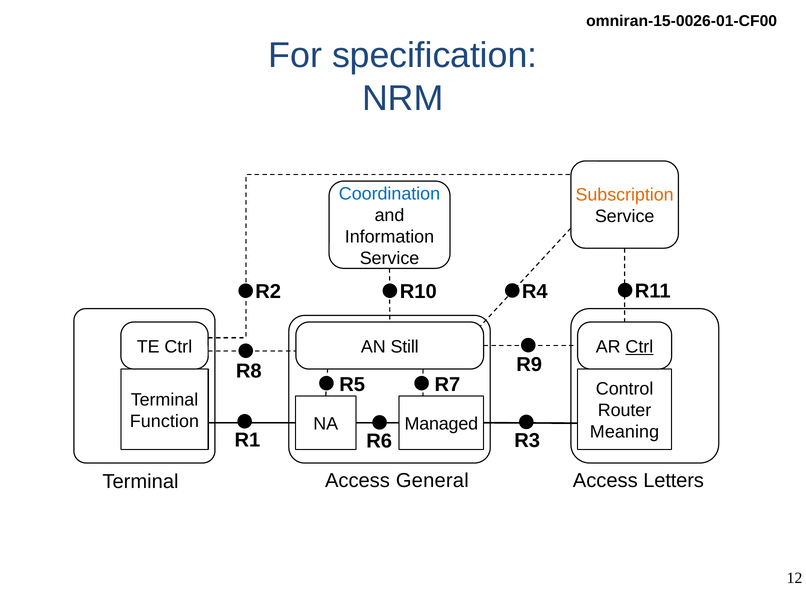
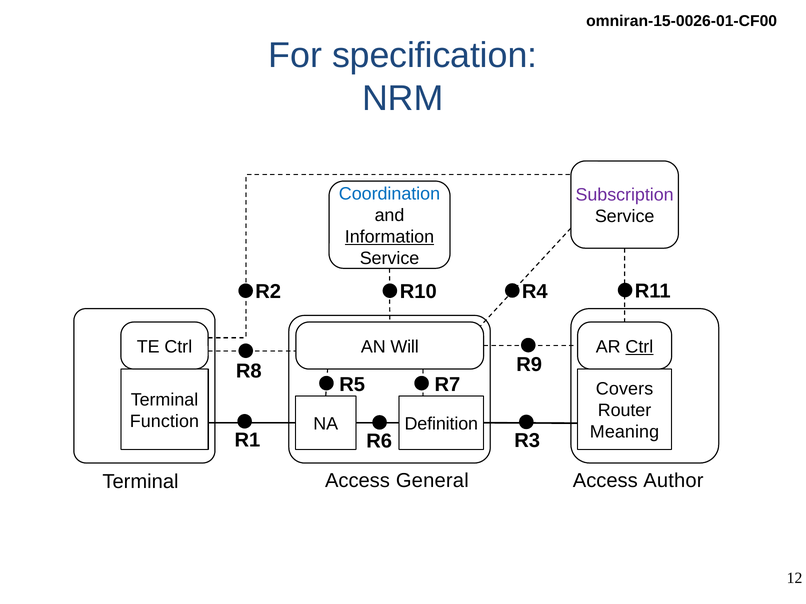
Subscription colour: orange -> purple (625, 195)
Information underline: none -> present (389, 237)
Still: Still -> Will (405, 347)
Control: Control -> Covers (625, 389)
Managed: Managed -> Definition (441, 424)
Letters: Letters -> Author (673, 481)
